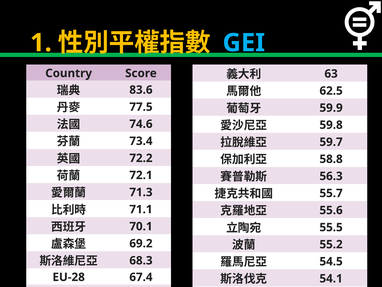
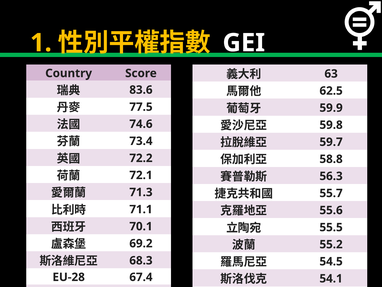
GEI colour: light blue -> white (244, 43)
